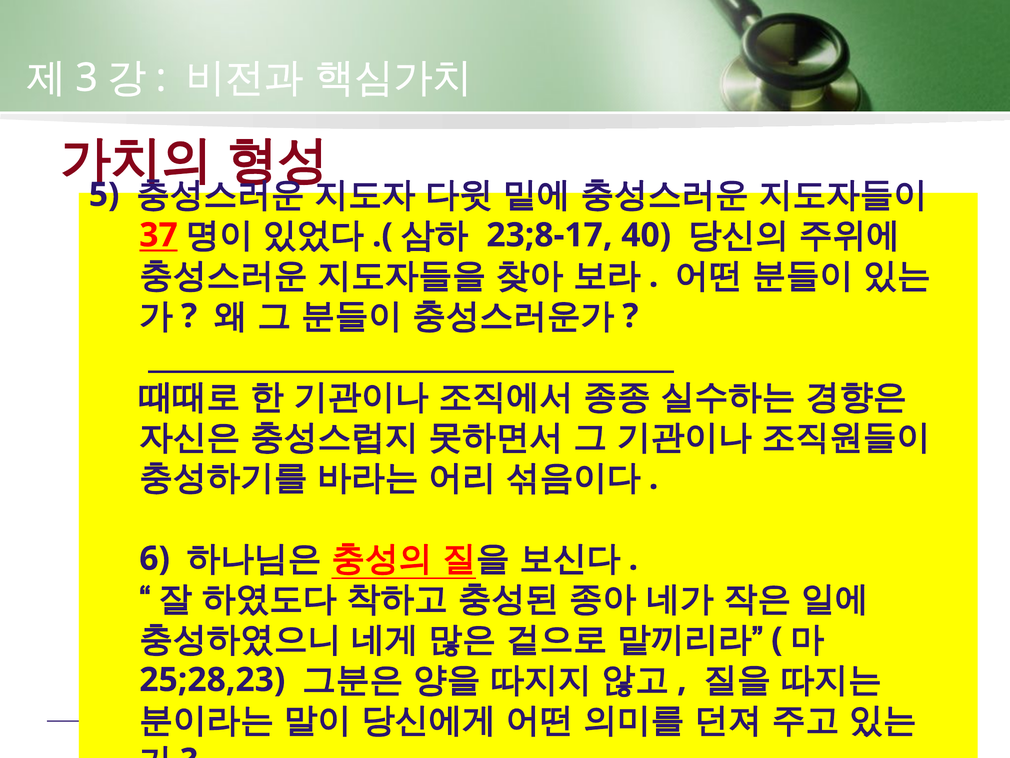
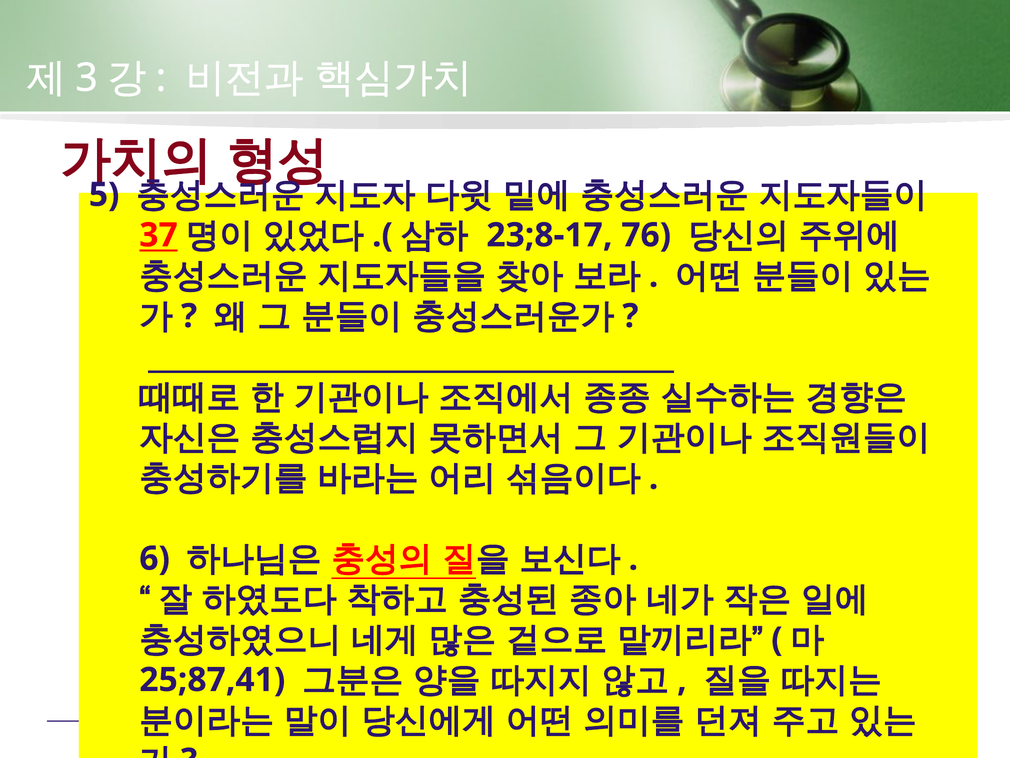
40: 40 -> 76 (646, 235)
25;28,23: 25;28,23 -> 25;87,41 (212, 679)
